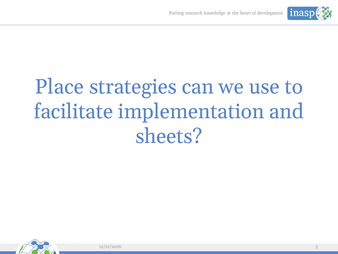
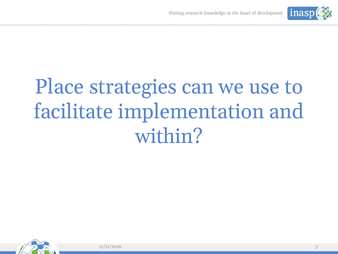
sheets: sheets -> within (169, 136)
